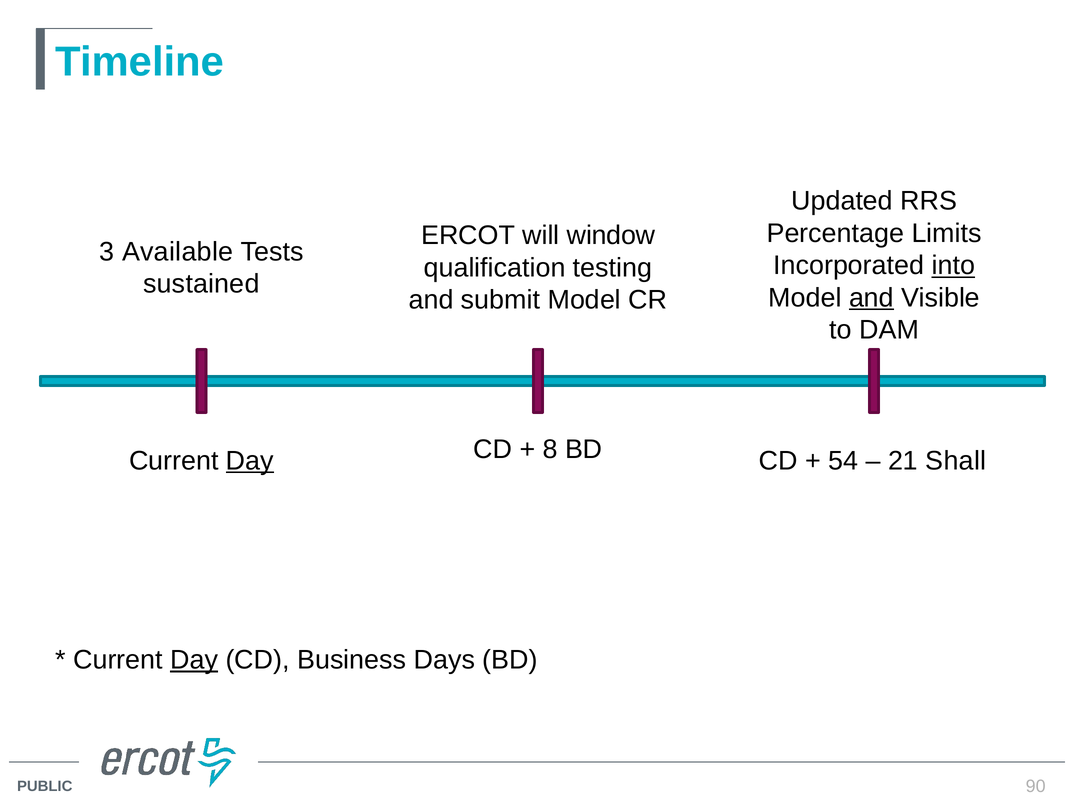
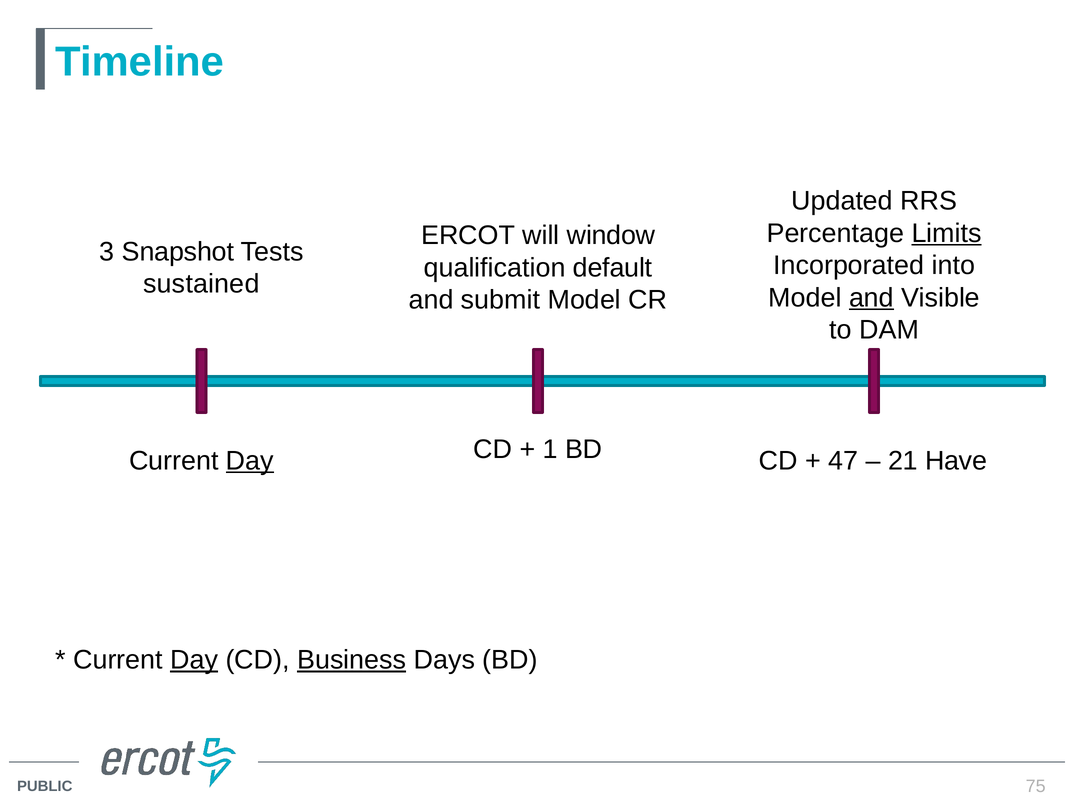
Limits underline: none -> present (947, 233)
Available: Available -> Snapshot (178, 252)
into underline: present -> none (953, 266)
testing: testing -> default (613, 268)
8: 8 -> 1 (550, 449)
54: 54 -> 47 (843, 461)
Shall: Shall -> Have (956, 461)
Business underline: none -> present (352, 660)
90: 90 -> 75 (1036, 786)
